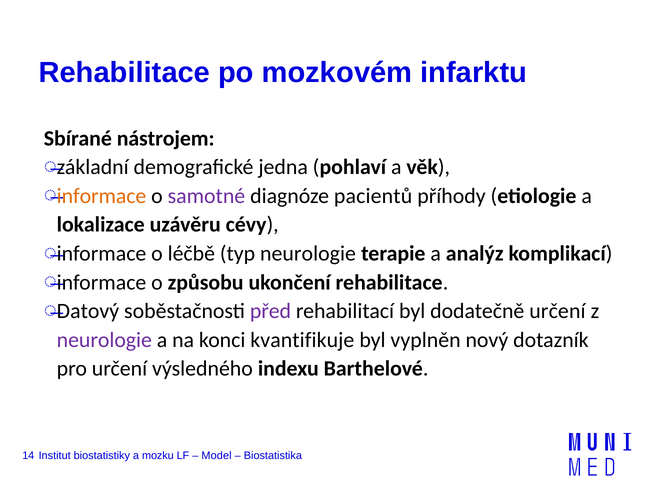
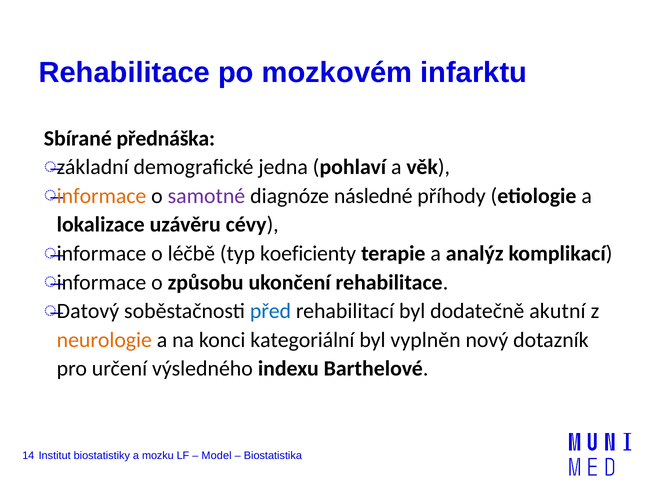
nástrojem: nástrojem -> přednáška (166, 138)
pacientů: pacientů -> následné (373, 196)
typ neurologie: neurologie -> koeficienty (308, 254)
před colour: purple -> blue (270, 311)
dodatečně určení: určení -> akutní (557, 311)
neurologie colour: purple -> orange (104, 340)
kvantifikuje: kvantifikuje -> kategoriální (302, 340)
